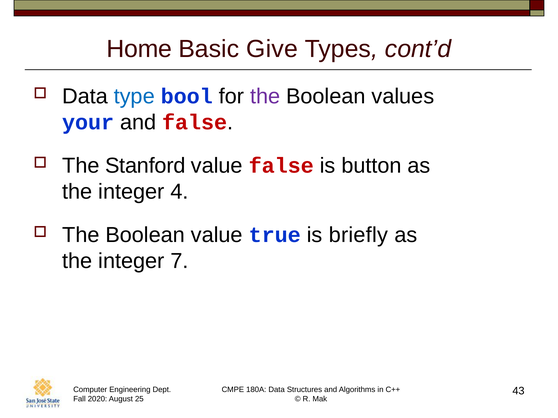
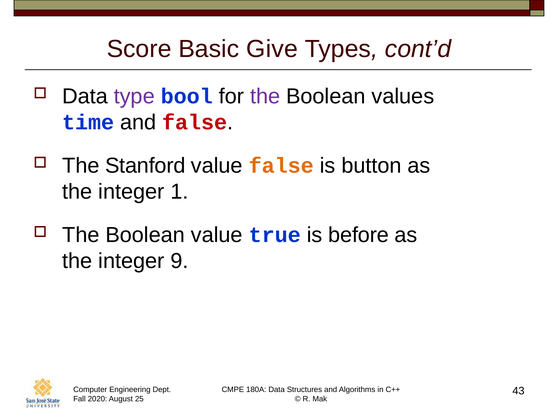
Home: Home -> Score (139, 49)
type colour: blue -> purple (134, 96)
your: your -> time (88, 122)
false colour: red -> orange (281, 166)
4: 4 -> 1 (179, 192)
briefly: briefly -> before (359, 235)
7: 7 -> 9 (179, 261)
